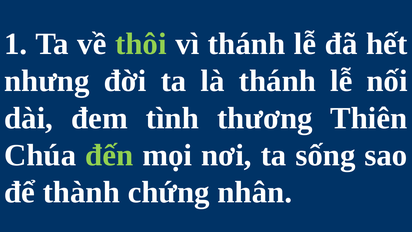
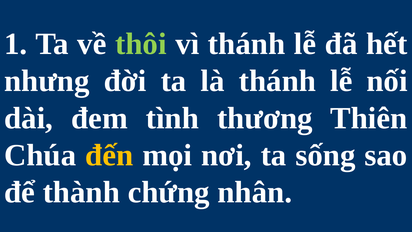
đến colour: light green -> yellow (109, 155)
